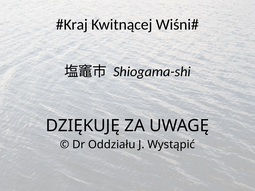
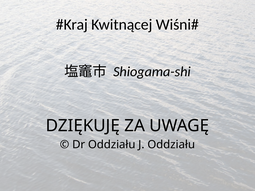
J Wystąpić: Wystąpić -> Oddziału (171, 145)
